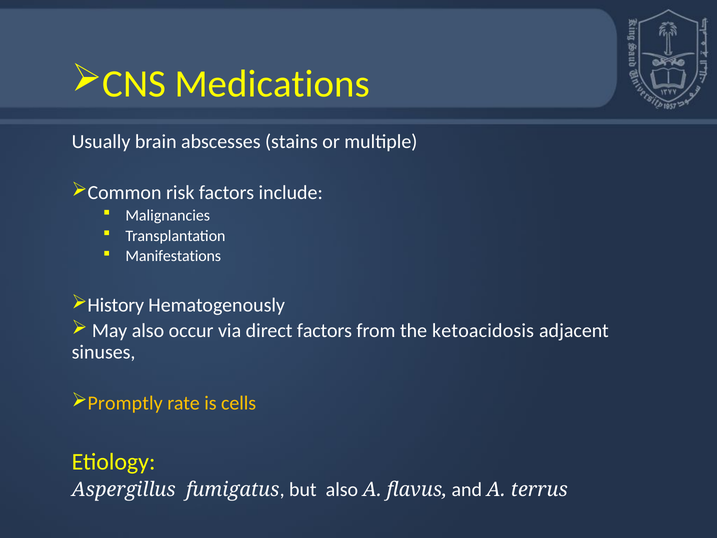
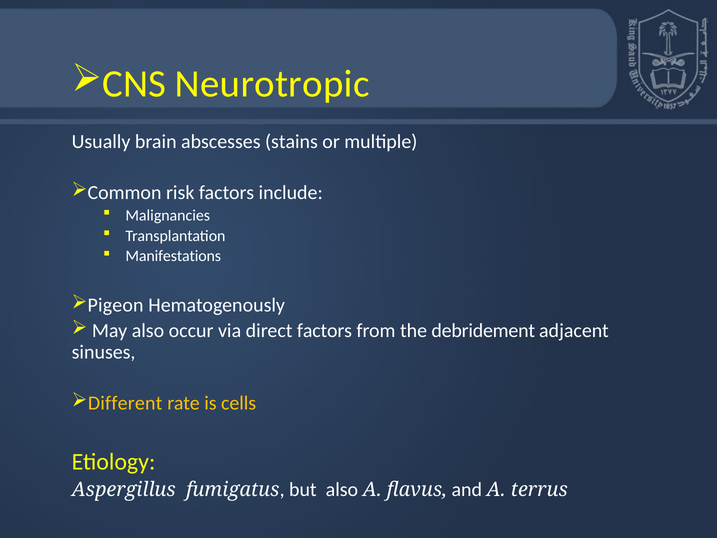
Medications: Medications -> Neurotropic (272, 84)
History: History -> Pigeon (116, 305)
ketoacidosis: ketoacidosis -> debridement (483, 330)
Promptly: Promptly -> Different (125, 403)
